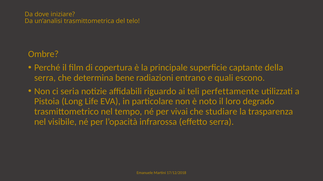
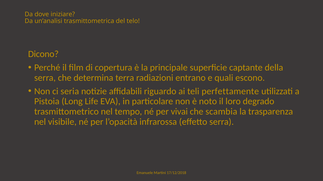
Ombre: Ombre -> Dicono (43, 54)
bene: bene -> terra (125, 78)
studiare: studiare -> scambia (221, 112)
